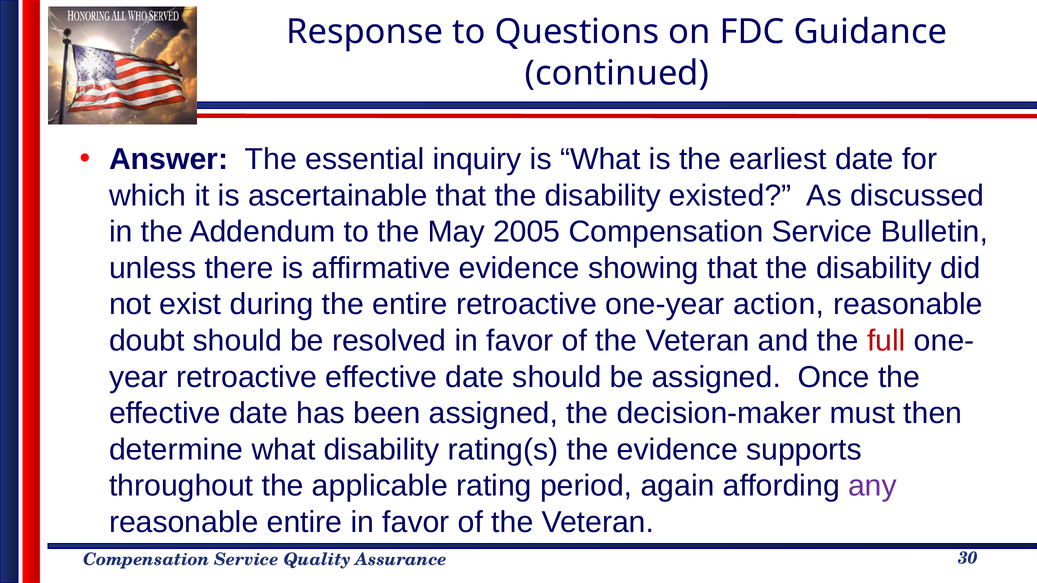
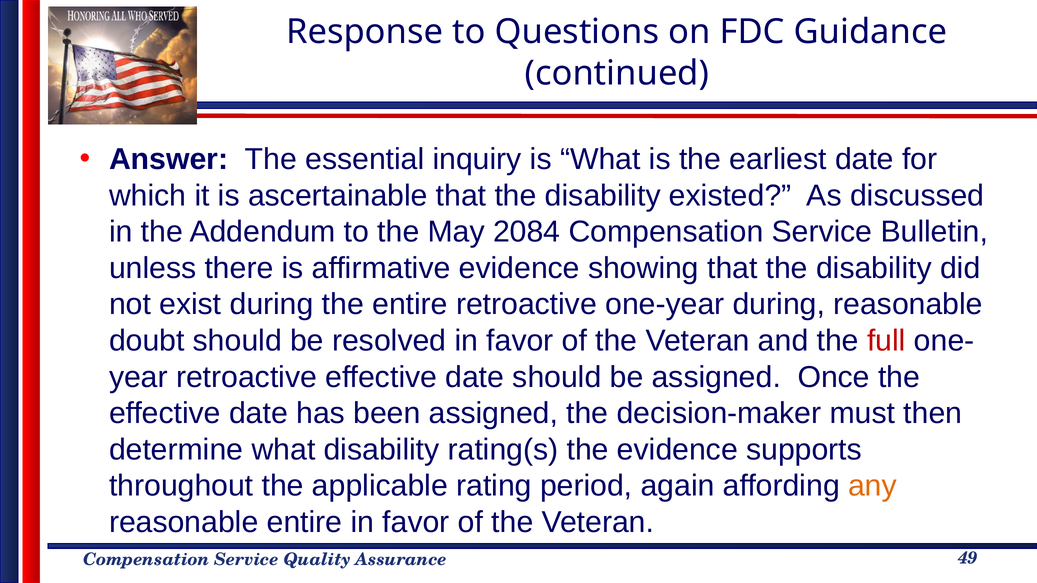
2005: 2005 -> 2084 (527, 232)
one-year action: action -> during (779, 305)
any colour: purple -> orange (873, 486)
30: 30 -> 49 (968, 558)
